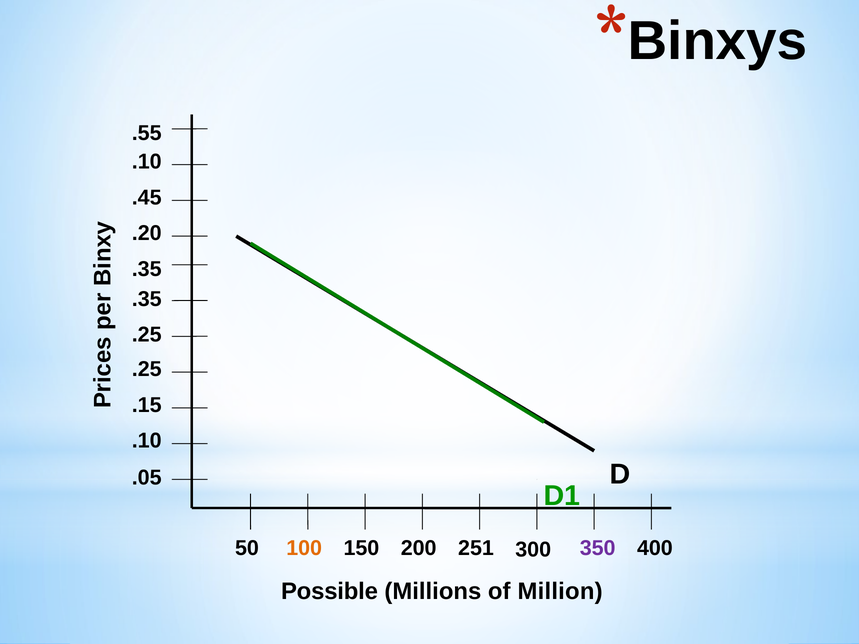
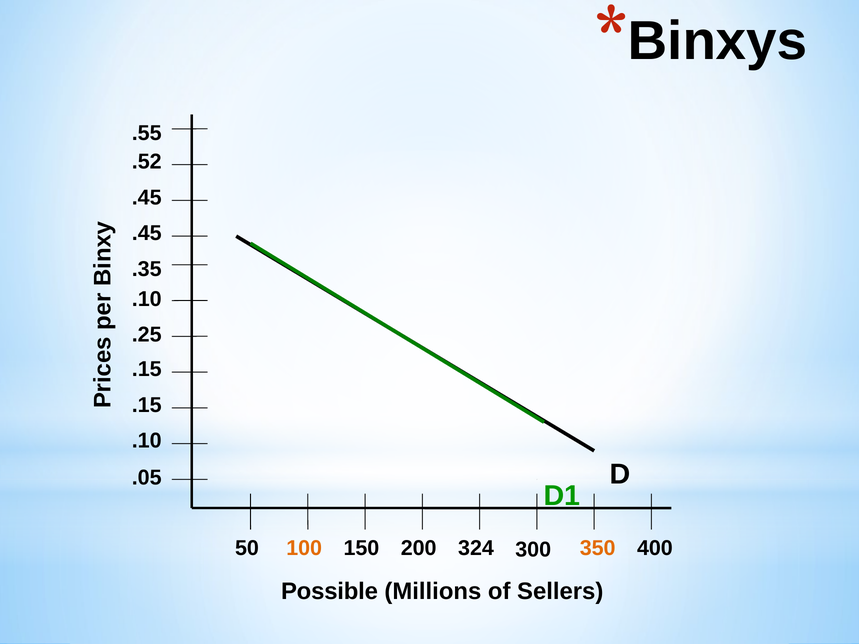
.10: .10 -> .52 (147, 162)
.20: .20 -> .45 (147, 233)
.35: .35 -> .10 (147, 299)
.25: .25 -> .15 (147, 369)
251: 251 -> 324 (476, 548)
350 colour: purple -> orange (598, 548)
Million: Million -> Sellers (560, 591)
